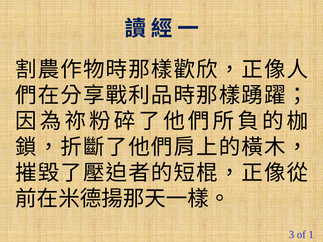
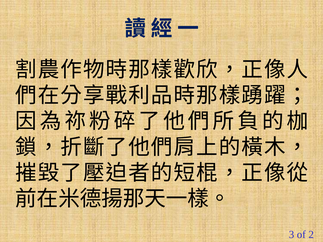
1: 1 -> 2 (311, 235)
